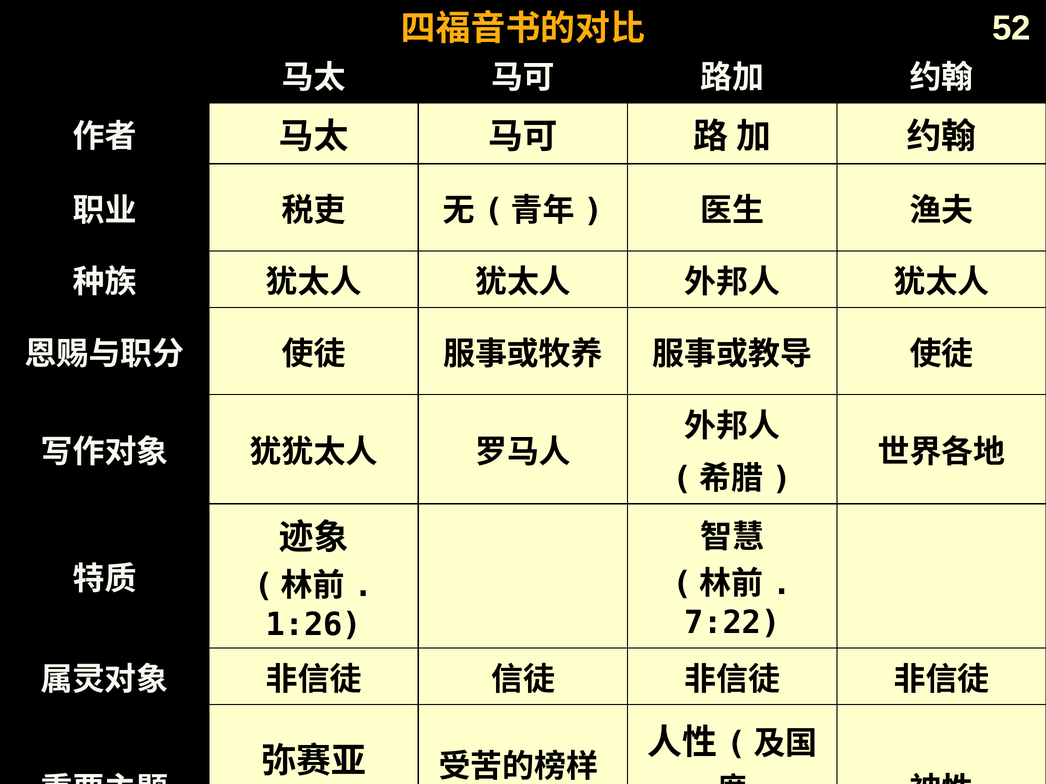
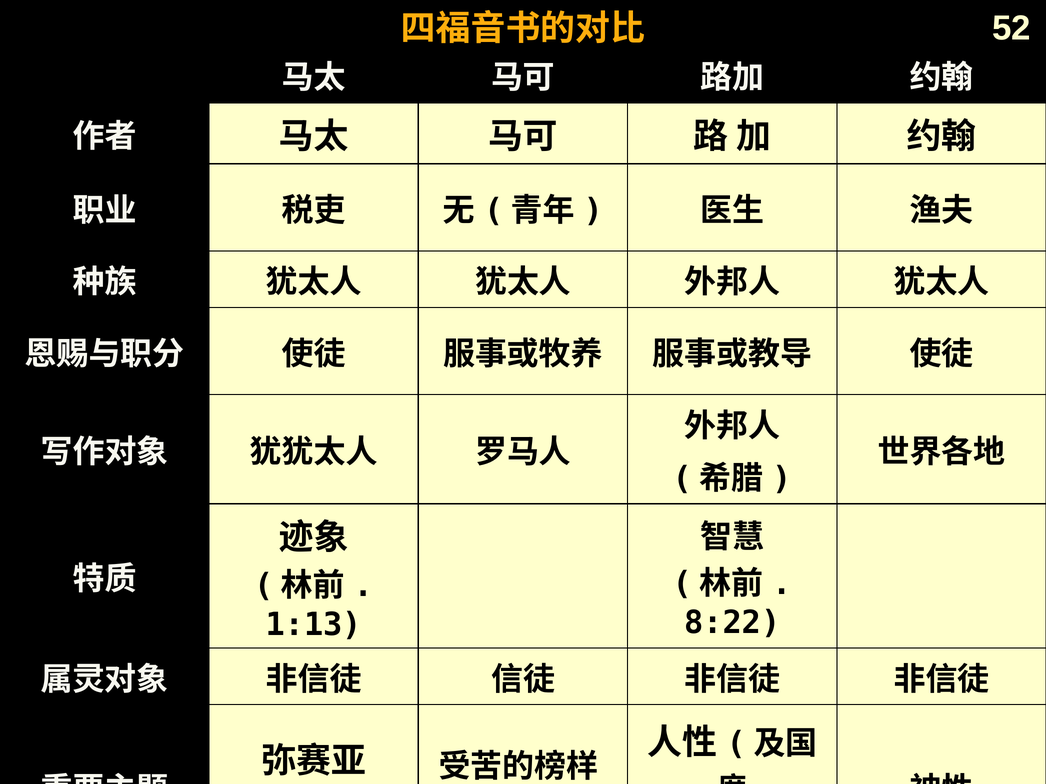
7:22: 7:22 -> 8:22 (732, 623)
1:26: 1:26 -> 1:13 (314, 625)
